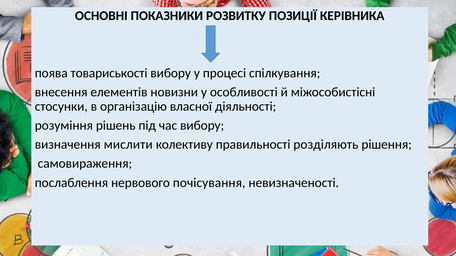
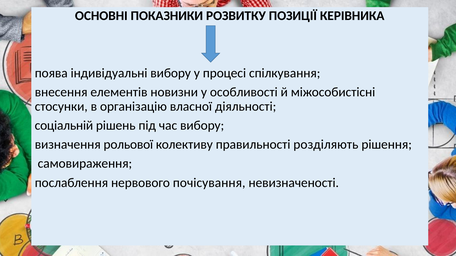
товариськості: товариськості -> індивідуальні (109, 73)
розуміння: розуміння -> соціальній (64, 126)
мислити: мислити -> рольової (128, 145)
